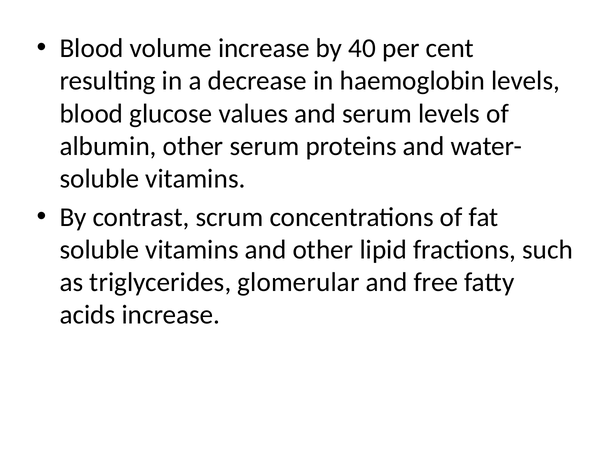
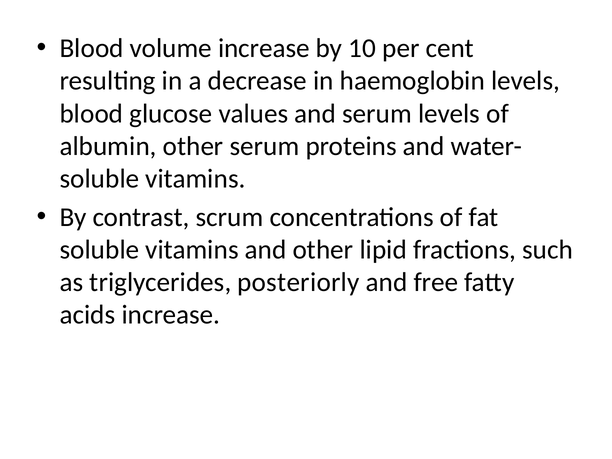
40: 40 -> 10 (362, 48)
glomerular: glomerular -> posteriorly (298, 282)
